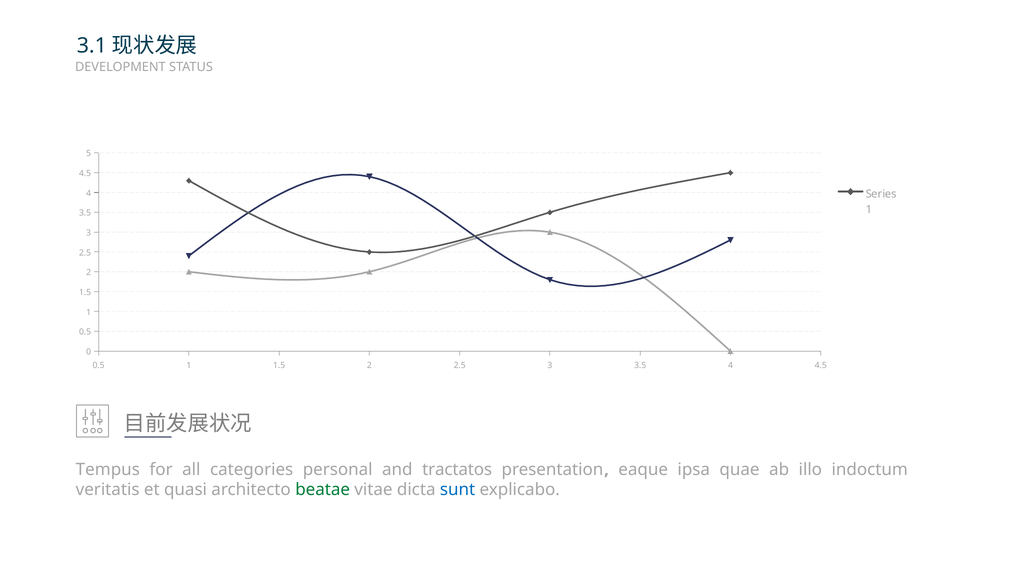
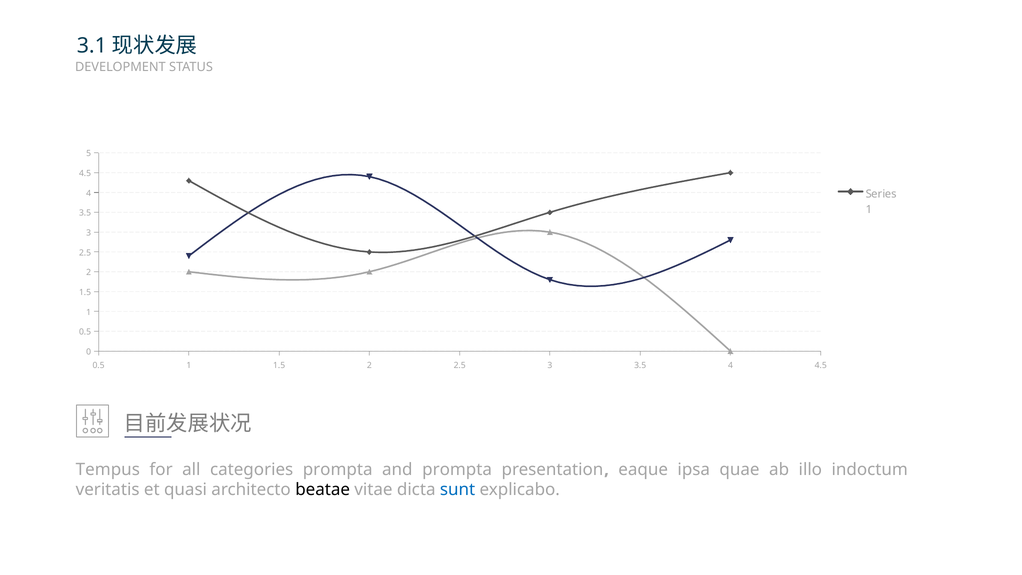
categories personal: personal -> prompta (338, 469)
and tractatos: tractatos -> prompta (457, 469)
beatae colour: green -> black (323, 490)
